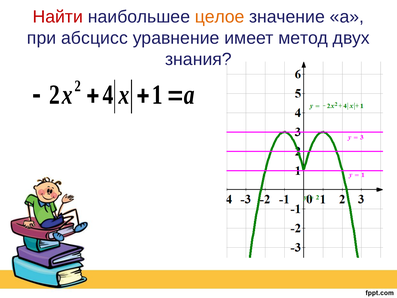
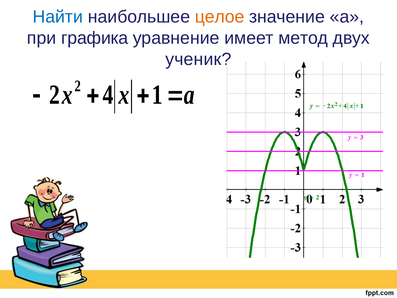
Найти colour: red -> blue (58, 17)
абсцисс: абсцисс -> графика (95, 38)
знания: знания -> ученик (198, 59)
